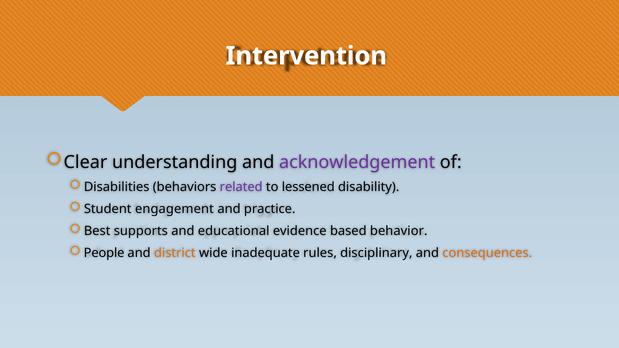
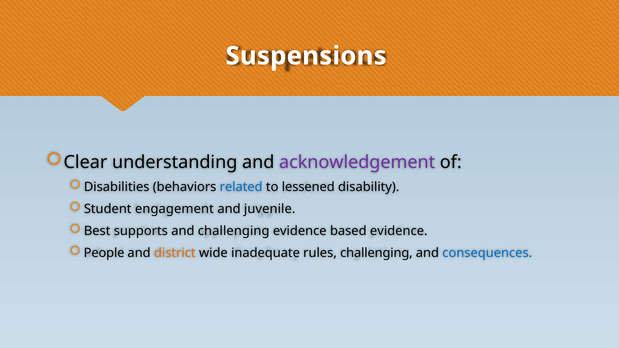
Intervention: Intervention -> Suspensions (306, 56)
related colour: purple -> blue (241, 187)
practice: practice -> juvenile (270, 209)
and educational: educational -> challenging (234, 231)
based behavior: behavior -> evidence (399, 231)
rules disciplinary: disciplinary -> challenging (376, 253)
consequences colour: orange -> blue (487, 253)
